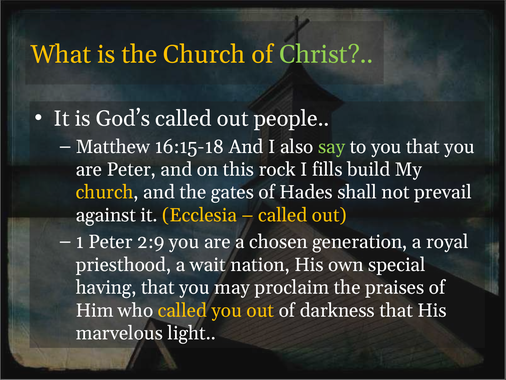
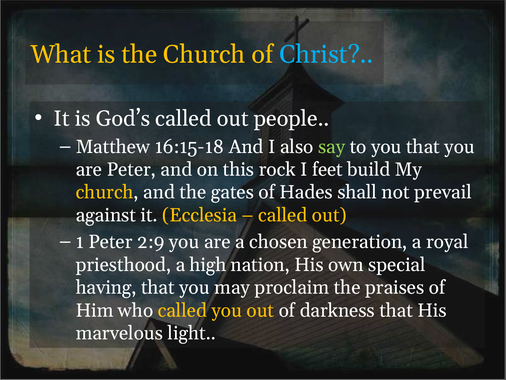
Christ colour: light green -> light blue (326, 54)
fills: fills -> feet (327, 169)
wait: wait -> high (208, 264)
